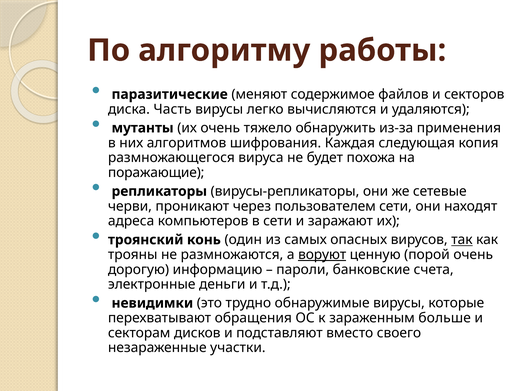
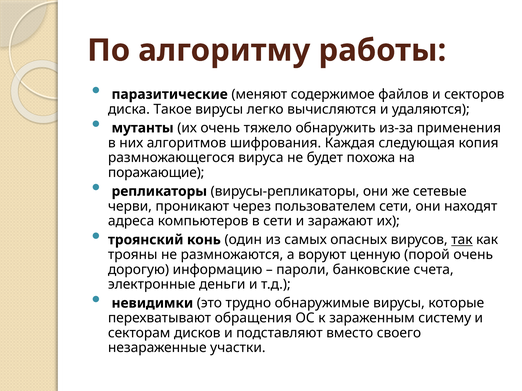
Часть: Часть -> Такое (173, 109)
воруют underline: present -> none (322, 255)
больше: больше -> систему (445, 318)
